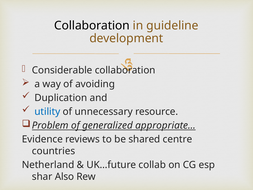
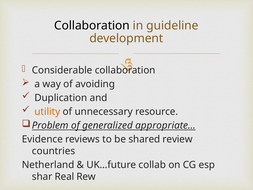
utility colour: blue -> orange (47, 111)
centre: centre -> review (178, 139)
Also: Also -> Real (64, 176)
